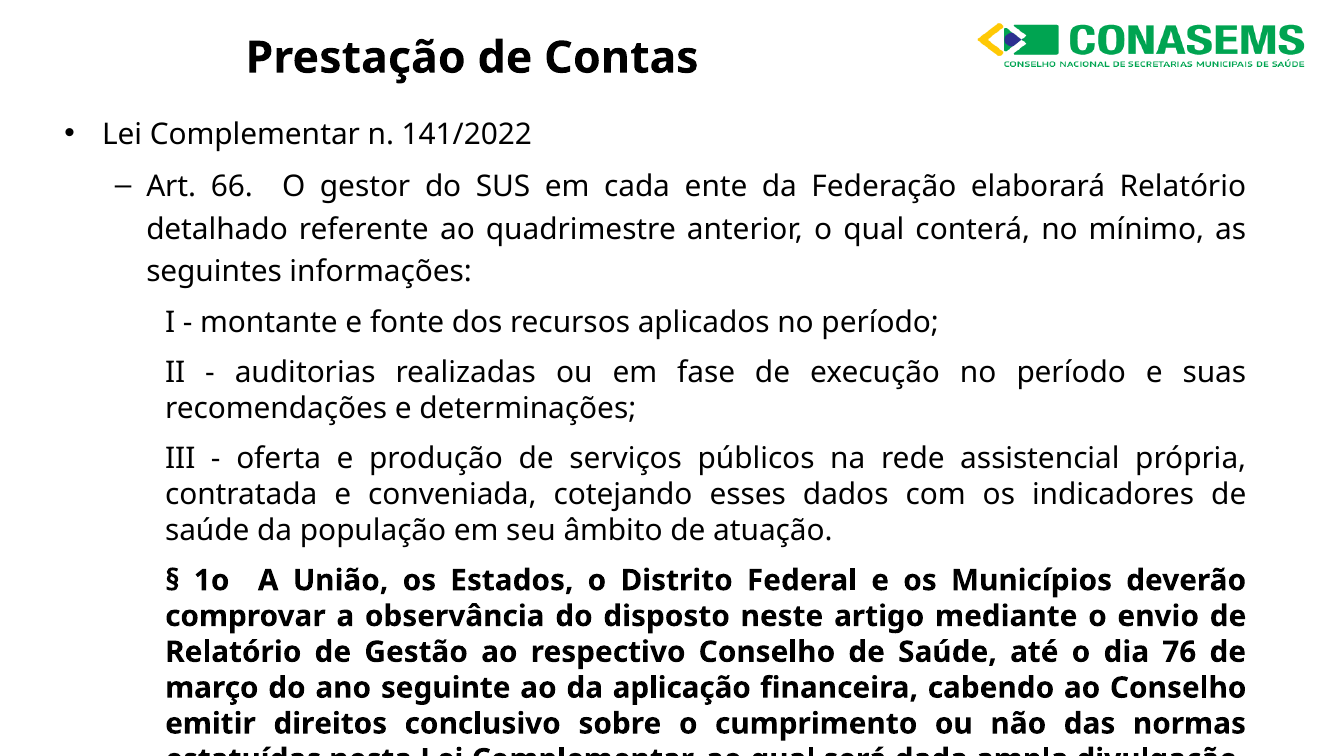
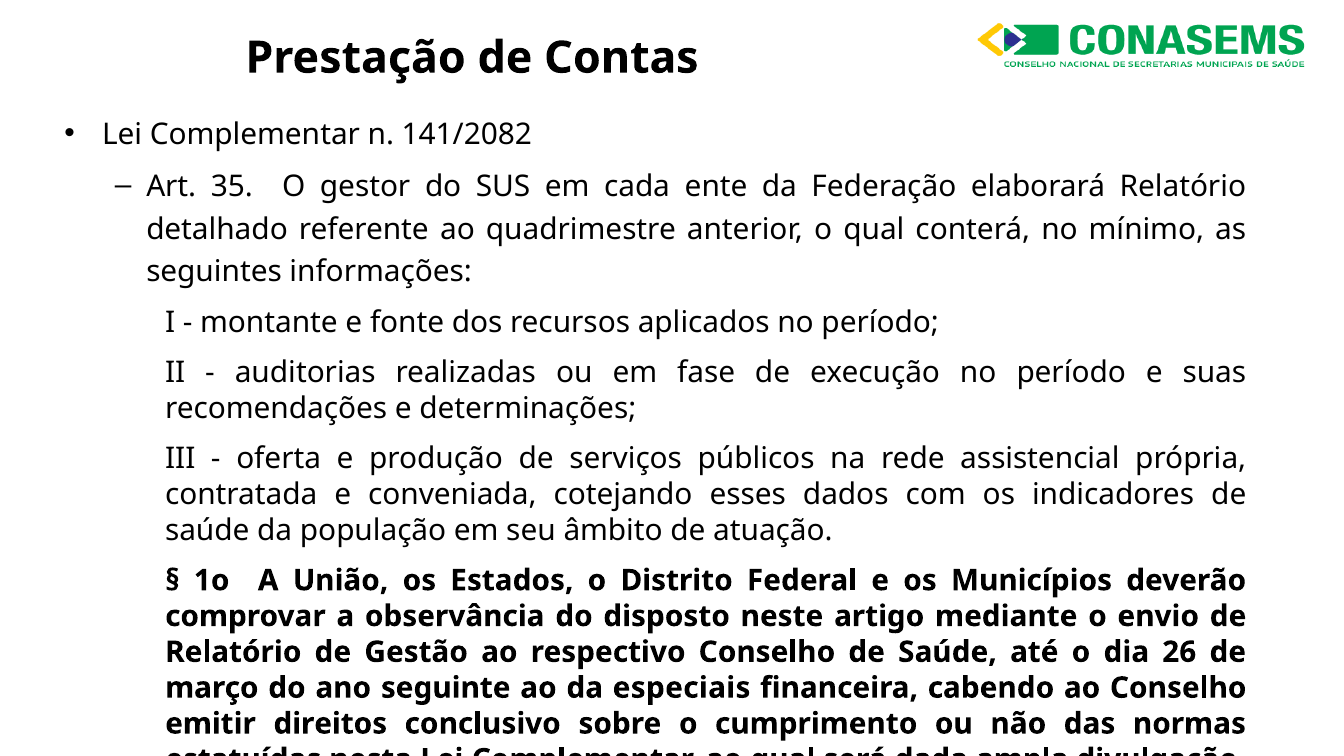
141/2022: 141/2022 -> 141/2082 (467, 135)
66: 66 -> 35 (232, 186)
76: 76 -> 26 (1179, 652)
aplicação: aplicação -> especiais (682, 688)
